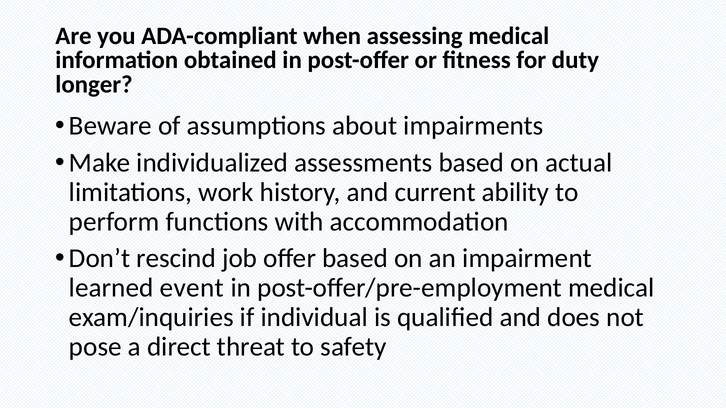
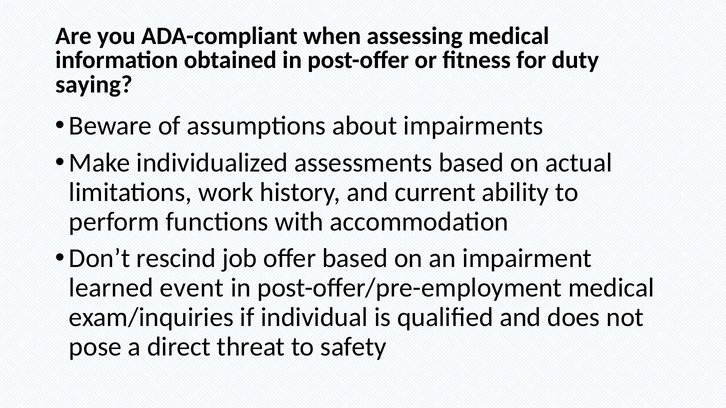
longer: longer -> saying (94, 84)
